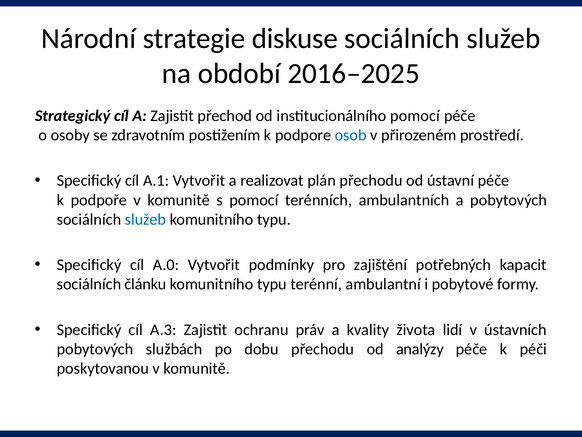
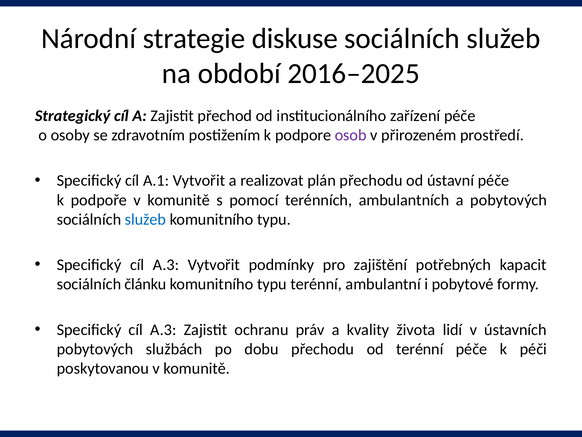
institucionálního pomocí: pomocí -> zařízení (415, 116)
osob colour: blue -> purple (351, 135)
A.0: A.0 -> A.3 (166, 265)
od analýzy: analýzy -> terénní (420, 349)
